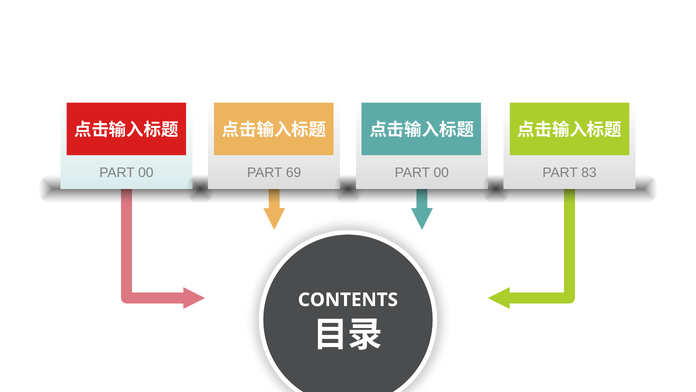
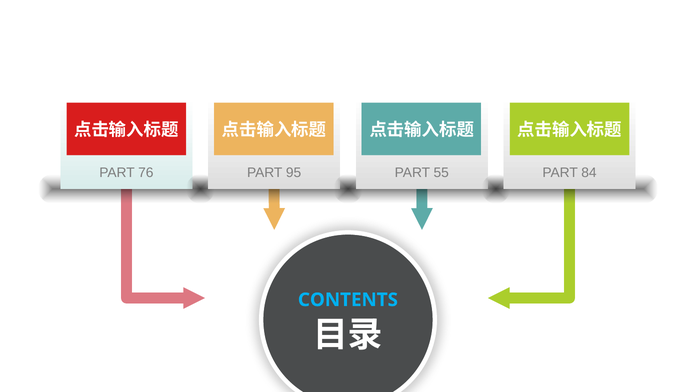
00: 00 -> 76 (146, 172)
69: 69 -> 95 (294, 172)
00: 00 -> 55 (441, 172)
83: 83 -> 84 (589, 172)
CONTENTS colour: white -> light blue (348, 299)
